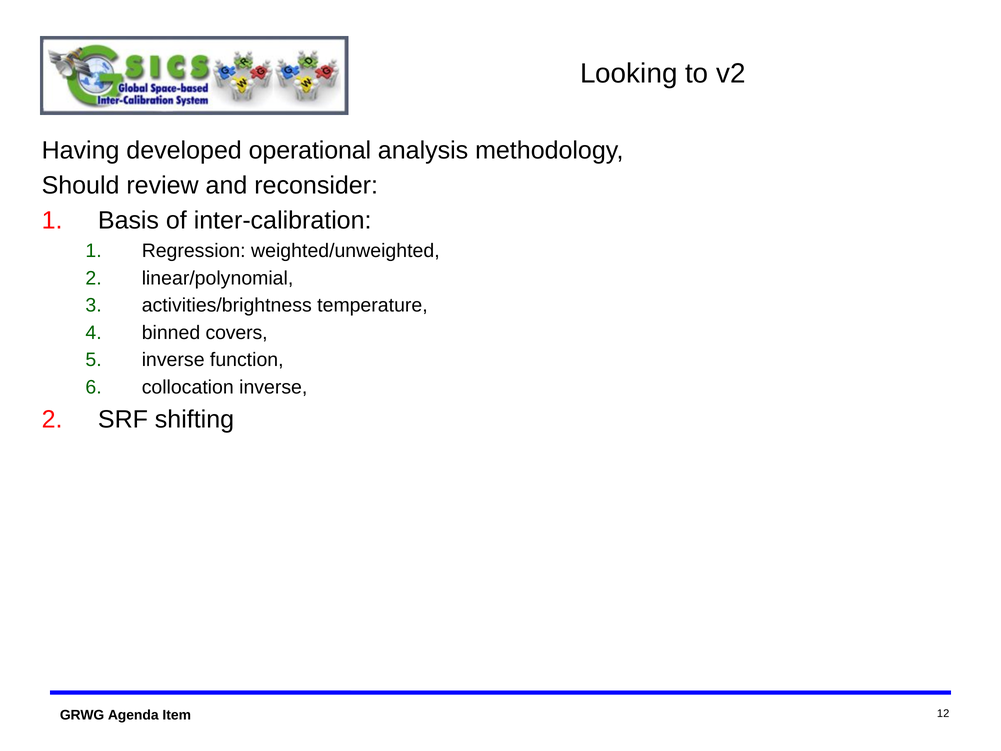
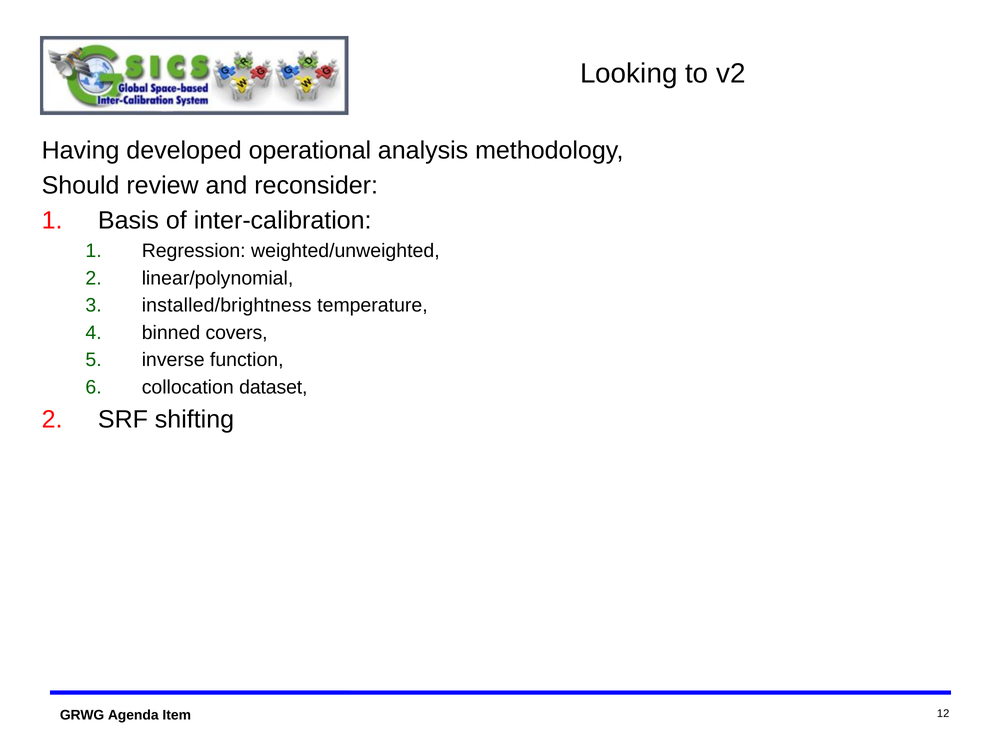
activities/brightness: activities/brightness -> installed/brightness (227, 305)
collocation inverse: inverse -> dataset (273, 387)
